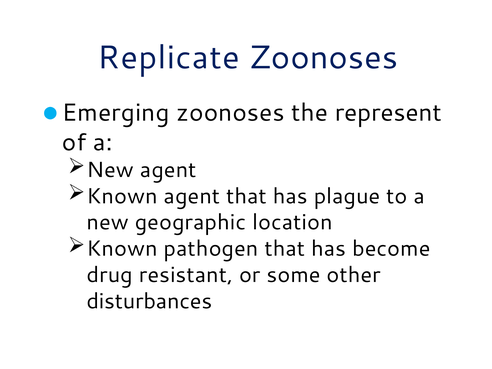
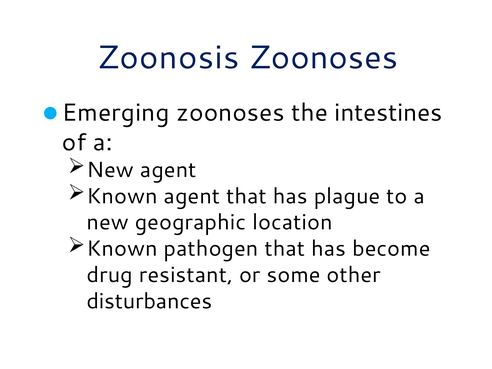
Replicate: Replicate -> Zoonosis (168, 58)
represent: represent -> intestines (388, 113)
